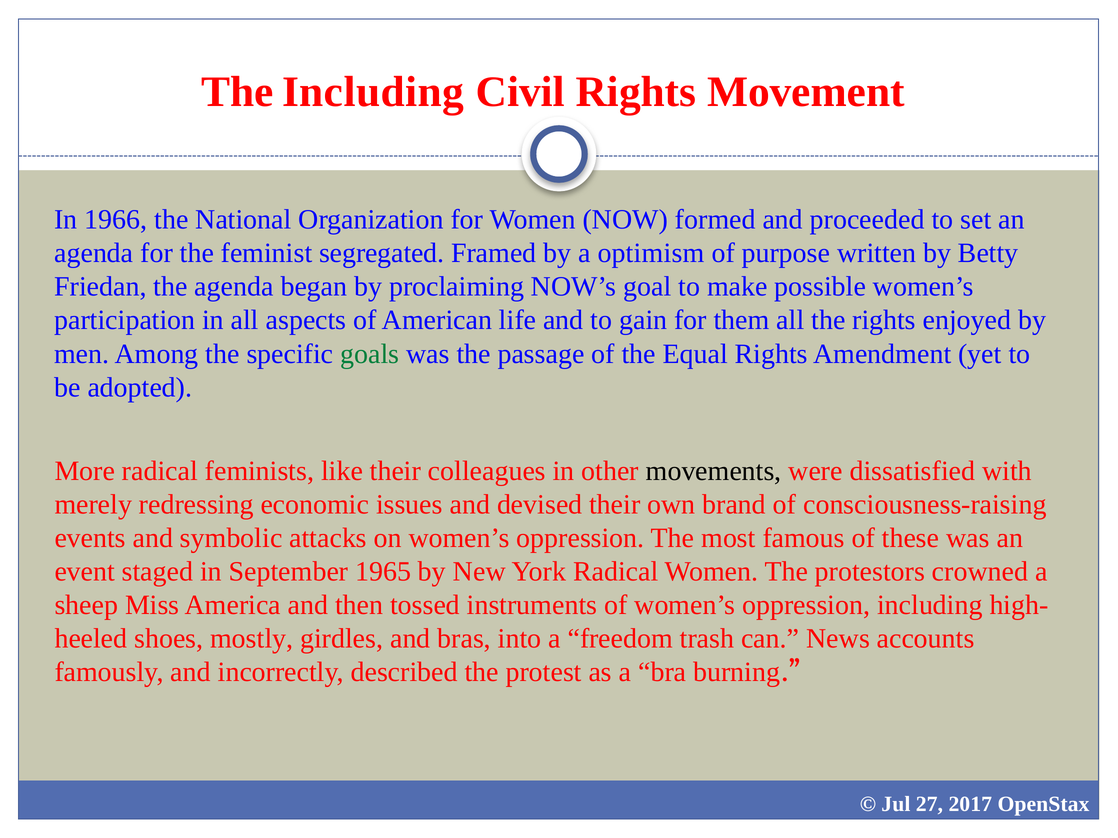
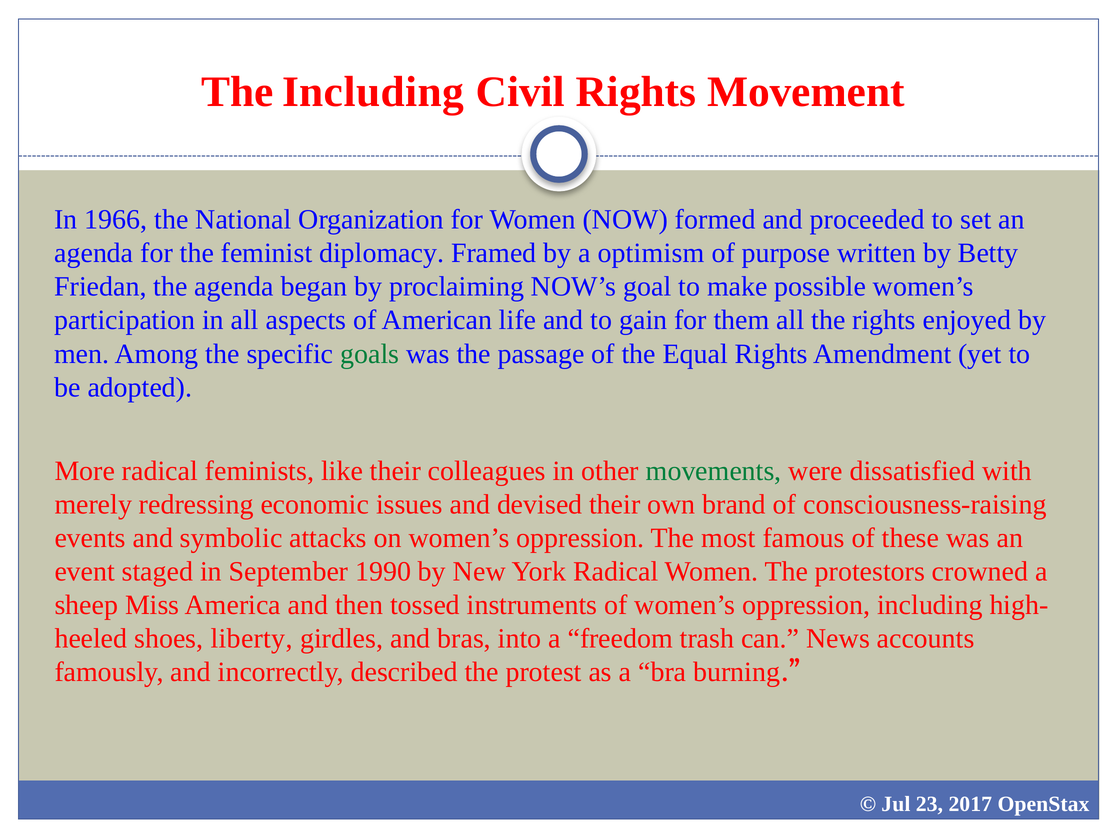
segregated: segregated -> diplomacy (382, 253)
movements colour: black -> green (714, 471)
1965: 1965 -> 1990 (383, 572)
mostly: mostly -> liberty (252, 639)
27: 27 -> 23 (929, 804)
